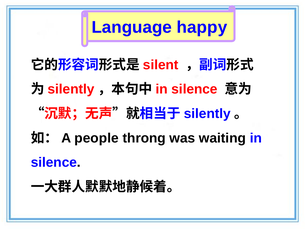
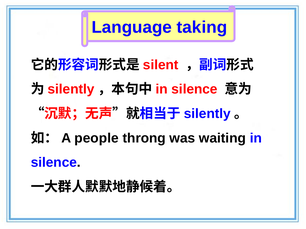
happy: happy -> taking (202, 27)
